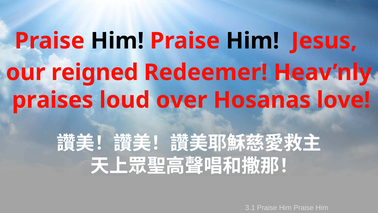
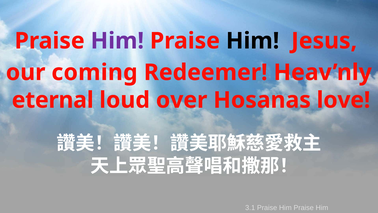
Him colour: black -> purple (117, 41)
reigned: reigned -> coming (95, 72)
praises: praises -> eternal (53, 100)
